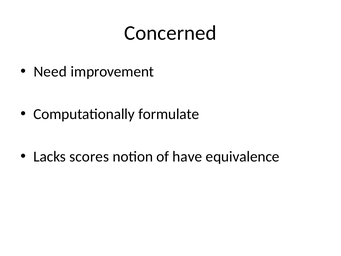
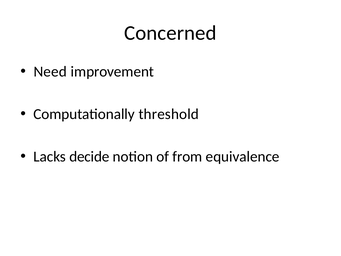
formulate: formulate -> threshold (169, 114)
scores: scores -> decide (89, 156)
have: have -> from (187, 156)
